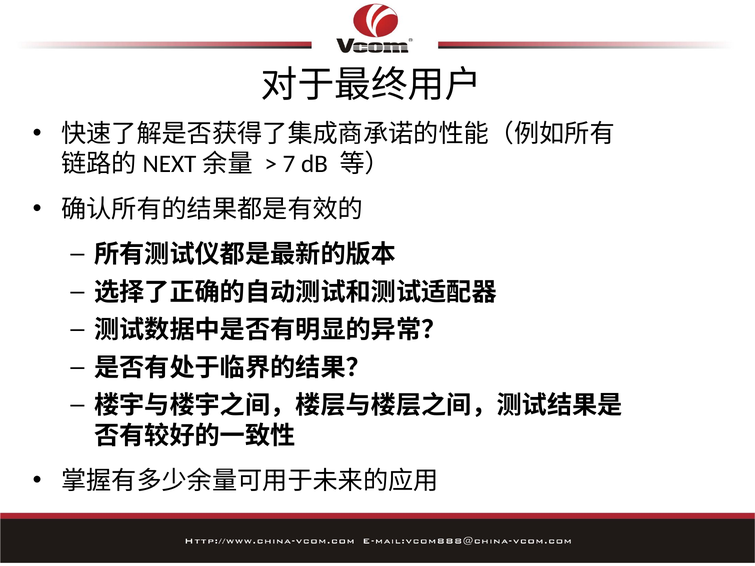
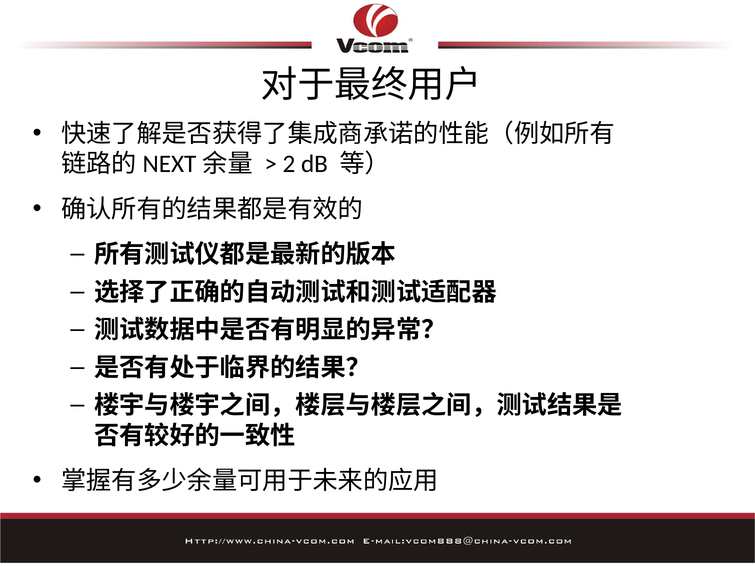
7: 7 -> 2 (289, 164)
